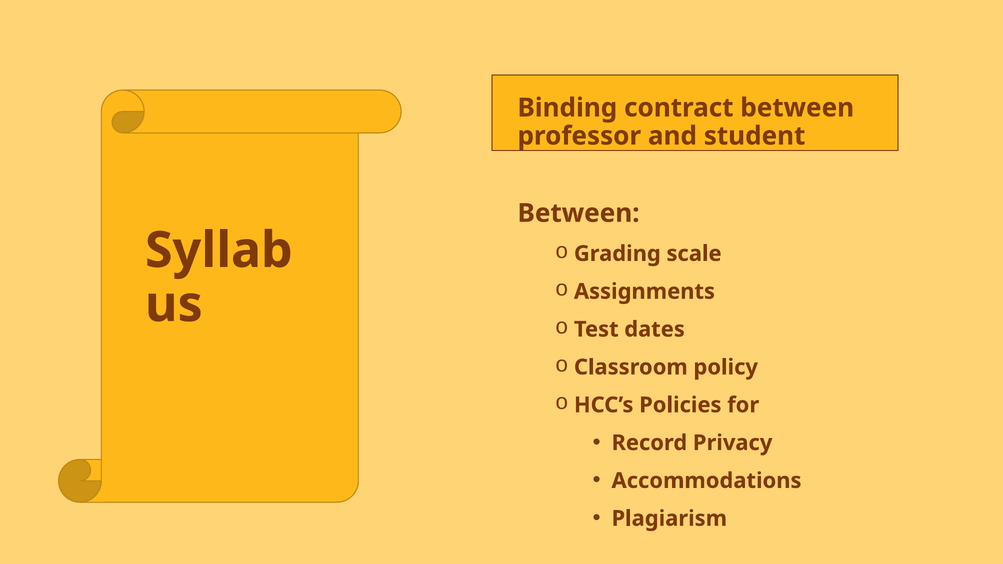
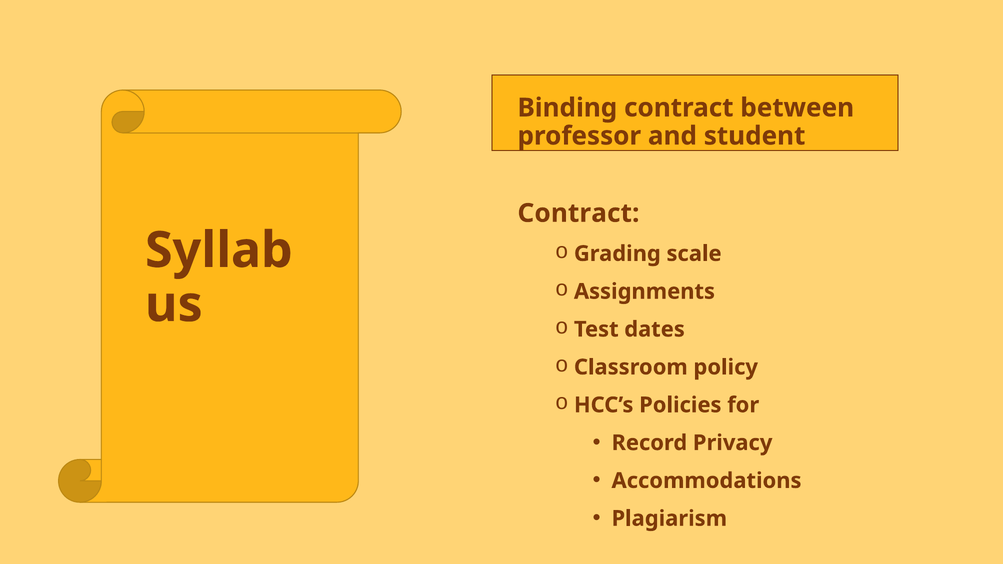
Between: Between -> Contract (578, 213)
